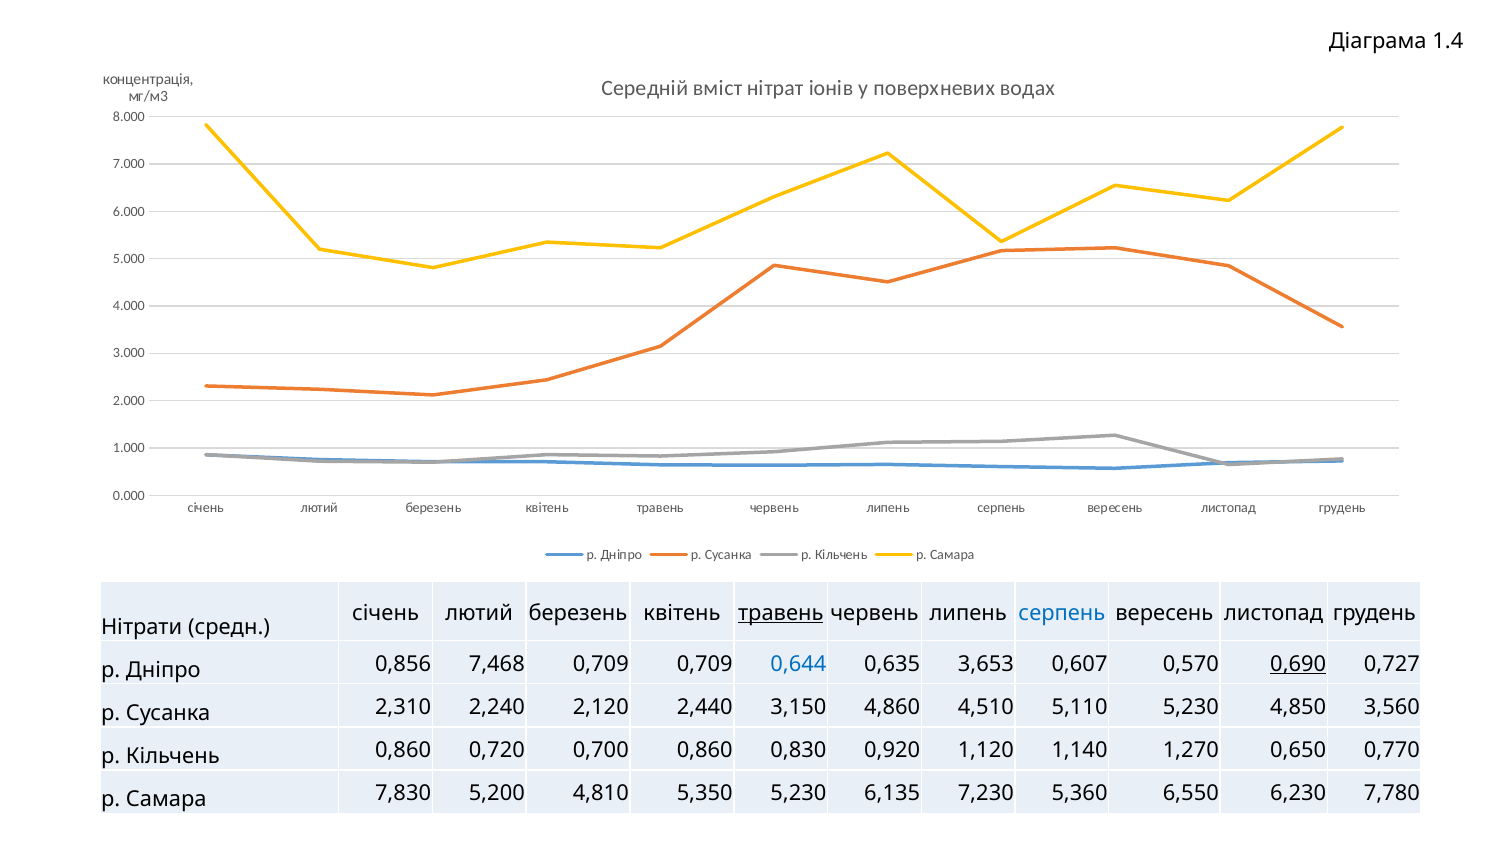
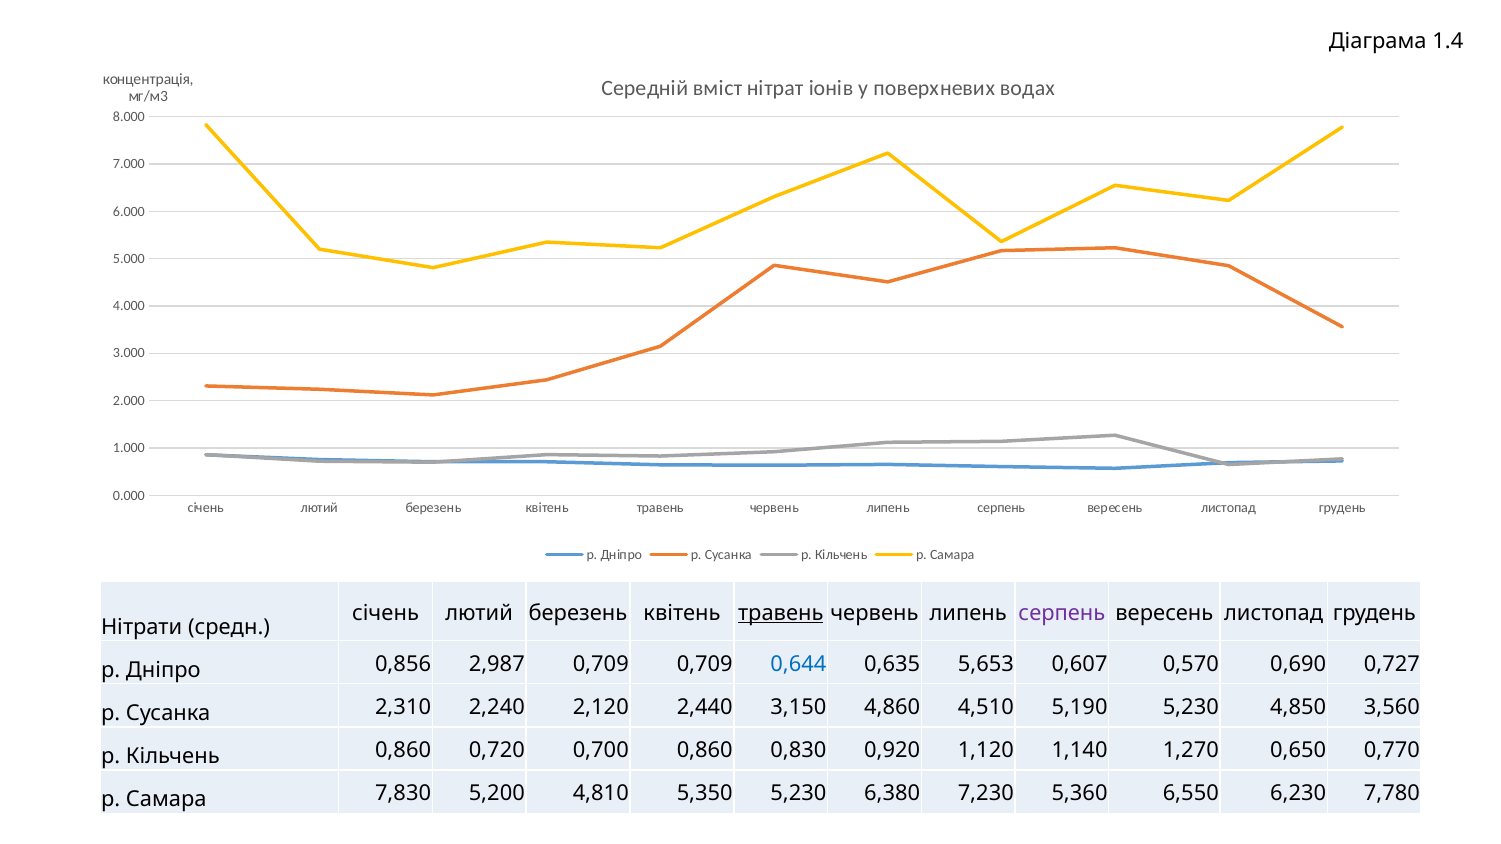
серпень colour: blue -> purple (1062, 613)
7,468: 7,468 -> 2,987 (497, 664)
3,653: 3,653 -> 5,653 (986, 664)
0,690 underline: present -> none (1298, 664)
5,110: 5,110 -> 5,190 (1080, 707)
6,135: 6,135 -> 6,380 (892, 794)
